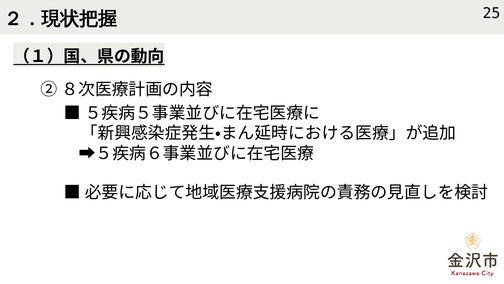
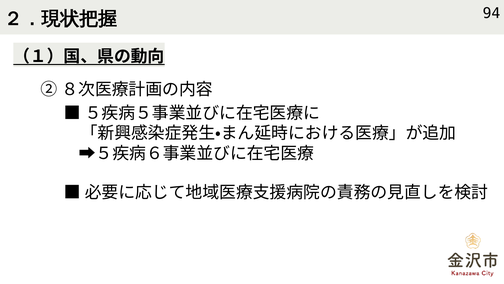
25: 25 -> 94 (491, 13)
